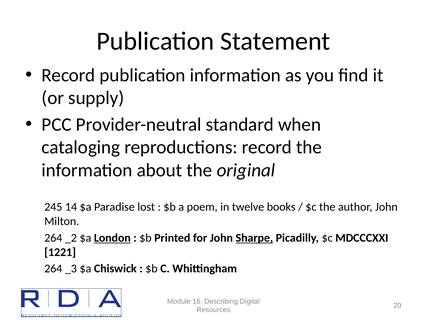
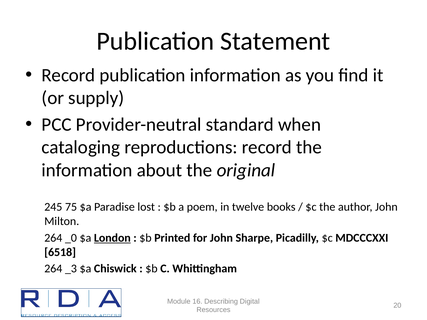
14: 14 -> 75 (71, 207)
_2: _2 -> _0 (71, 238)
Sharpe underline: present -> none (254, 238)
1221: 1221 -> 6518 (60, 252)
